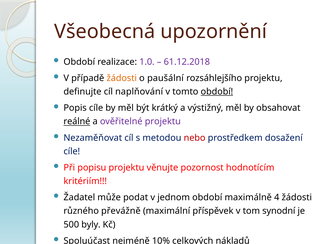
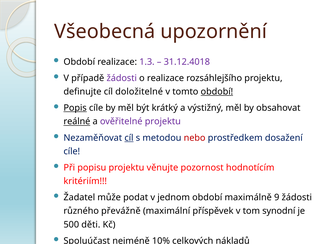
1.0: 1.0 -> 1.3 (147, 62)
61.12.2018: 61.12.2018 -> 31.12.4018 (187, 62)
žádosti colour: orange -> purple (122, 78)
o paušální: paušální -> realizace (166, 78)
naplňování: naplňování -> doložitelné (139, 92)
Popis underline: none -> present (75, 108)
cíl underline: none -> present (129, 138)
4: 4 -> 9 (277, 197)
byly: byly -> děti (91, 224)
